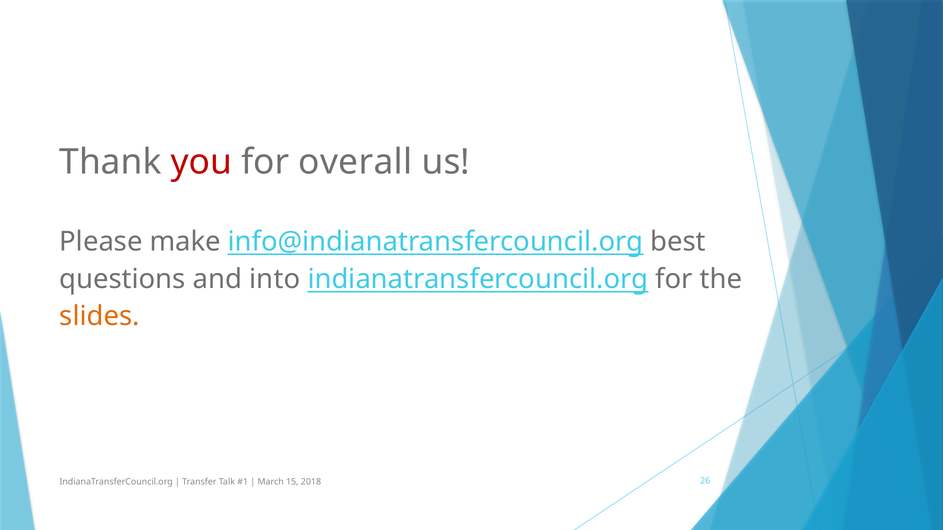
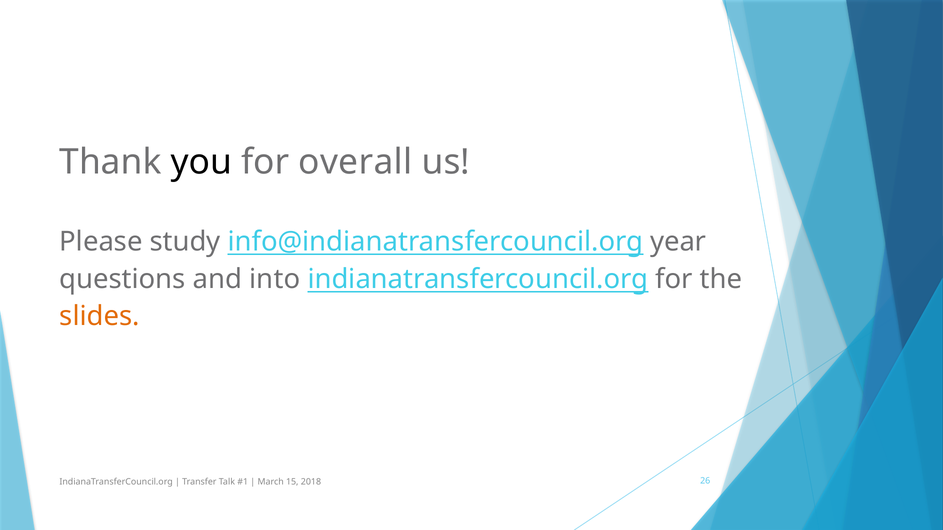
you colour: red -> black (201, 162)
make: make -> study (185, 242)
best: best -> year (678, 242)
